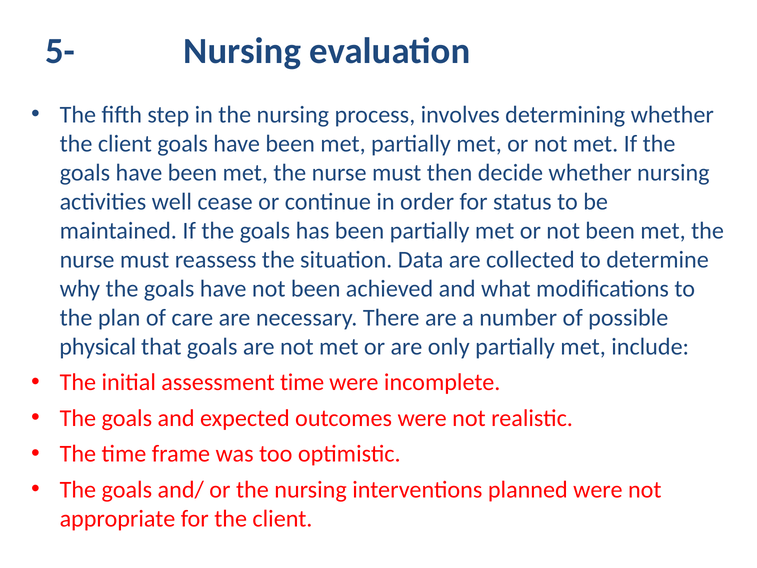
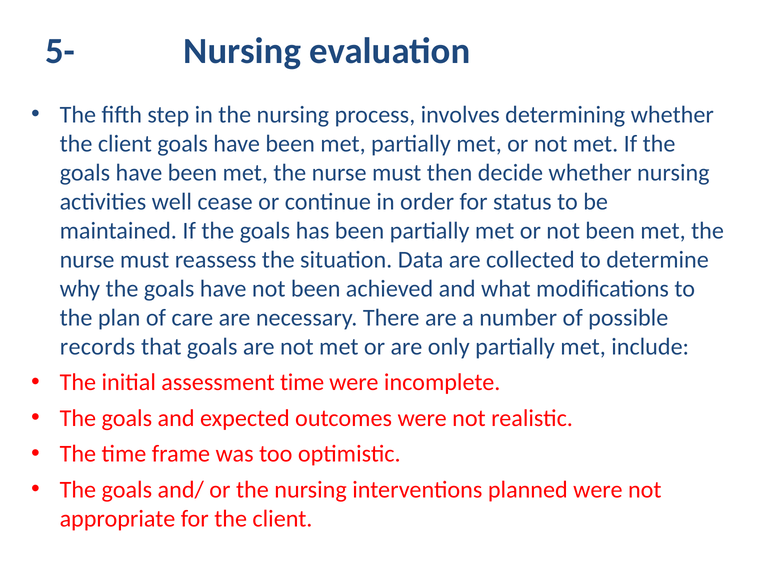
physical: physical -> records (98, 347)
